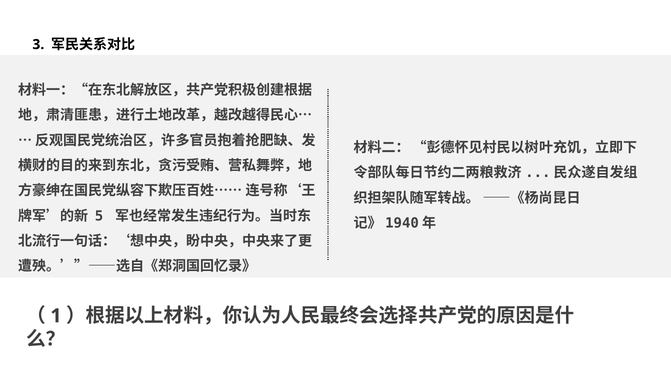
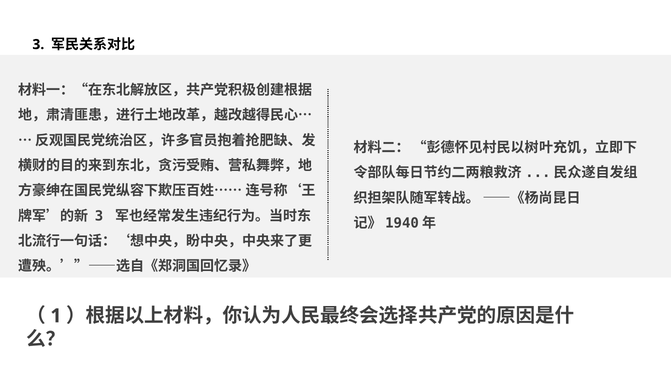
5: 5 -> 3 (99, 216)
